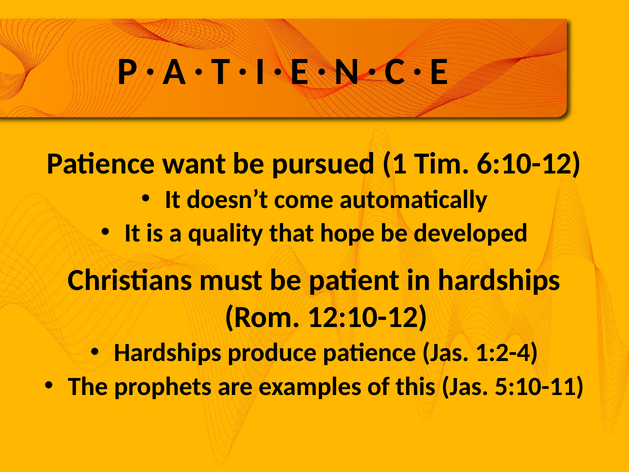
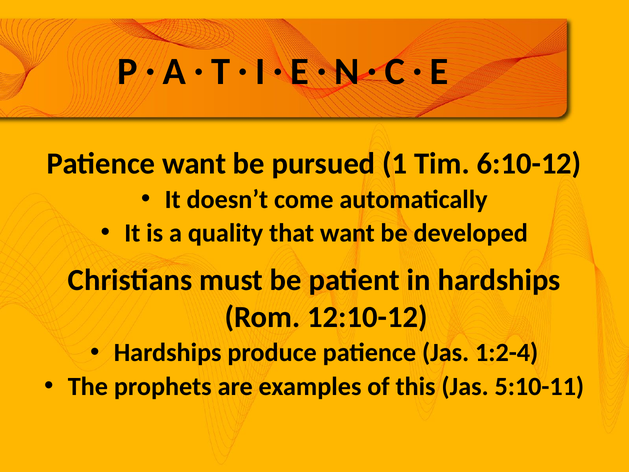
that hope: hope -> want (347, 233)
